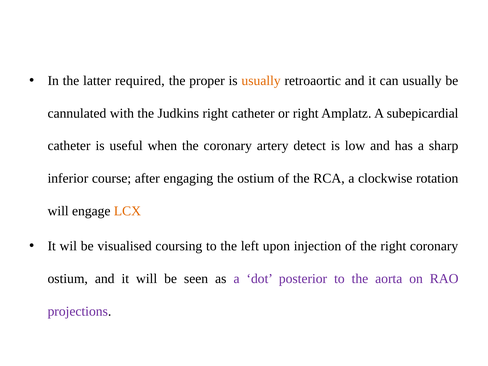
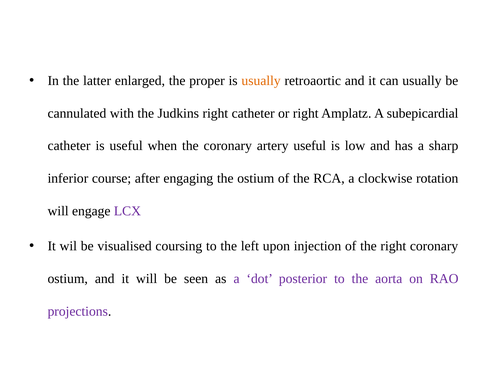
required: required -> enlarged (140, 81)
artery detect: detect -> useful (310, 146)
LCX colour: orange -> purple (127, 211)
